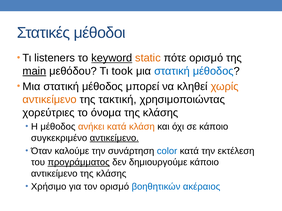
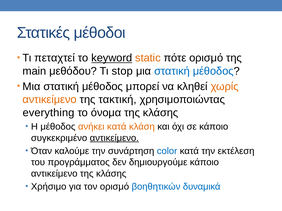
listeners: listeners -> πεταχτεί (55, 58)
main underline: present -> none (34, 71)
took: took -> stop (122, 71)
χορεύτριες: χορεύτριες -> everything (49, 113)
προγράμματος underline: present -> none (79, 163)
ακέραιος: ακέραιος -> δυναμικά (202, 187)
